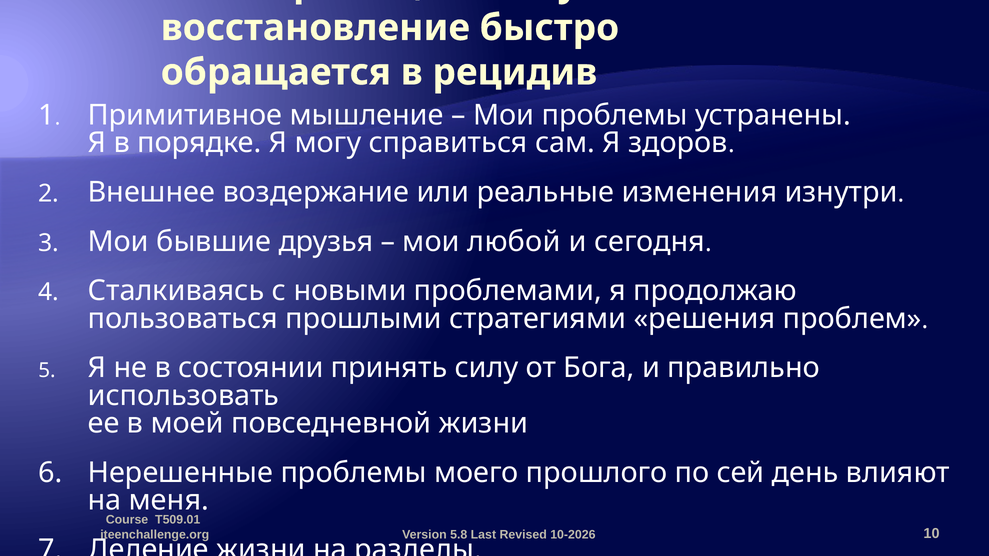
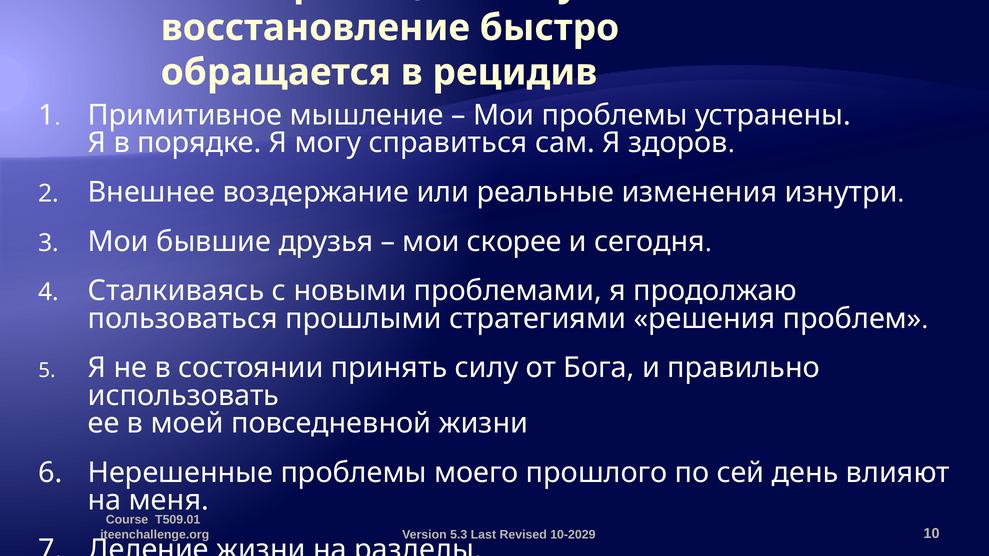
любой: любой -> скорее (514, 242)
5.8: 5.8 -> 5.3 (459, 535)
10-2026: 10-2026 -> 10-2029 (573, 535)
